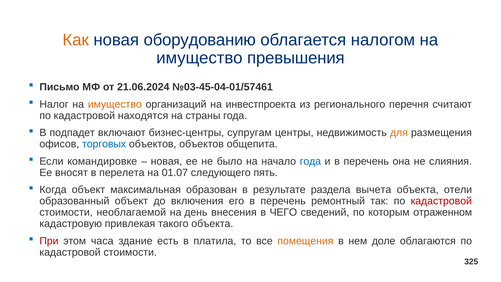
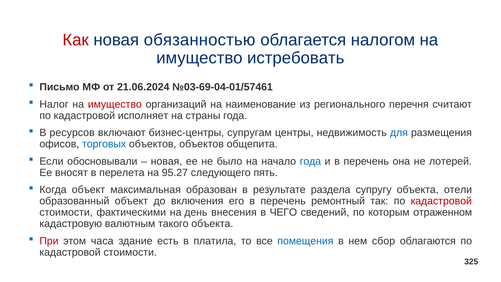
Как colour: orange -> red (76, 40)
оборудованию: оборудованию -> обязанностью (200, 40)
превышения: превышения -> истребовать (296, 58)
№03-45-04-01/57461: №03-45-04-01/57461 -> №03-69-04-01/57461 (223, 87)
имущество colour: orange -> red (115, 104)
инвестпроекта: инвестпроекта -> наименование (261, 104)
находятся: находятся -> исполняет (143, 116)
подпадет: подпадет -> ресурсов (72, 133)
для colour: orange -> blue (399, 133)
командировке: командировке -> обосновывали (102, 161)
слияния: слияния -> лотерей (450, 161)
01.07: 01.07 -> 95.27 (175, 173)
вычета: вычета -> супругу (374, 190)
необлагаемой: необлагаемой -> фактическими (131, 212)
привлекая: привлекая -> валютным (130, 224)
помещения colour: orange -> blue (305, 241)
доле: доле -> сбор (384, 241)
